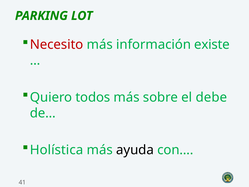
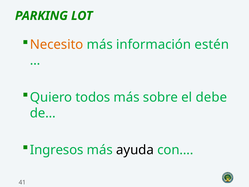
Necesito colour: red -> orange (57, 45)
existe: existe -> estén (212, 45)
Holística: Holística -> Ingresos (57, 150)
